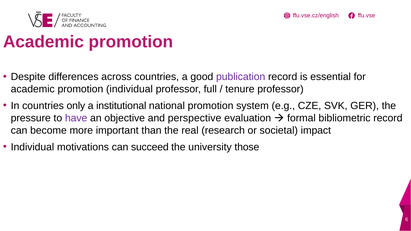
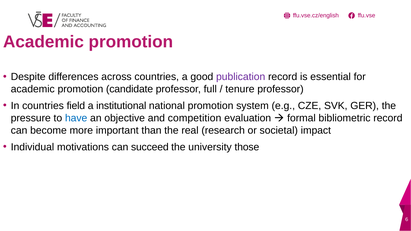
promotion individual: individual -> candidate (130, 89)
only: only -> field (76, 106)
have colour: purple -> blue (76, 118)
perspective: perspective -> competition (195, 118)
